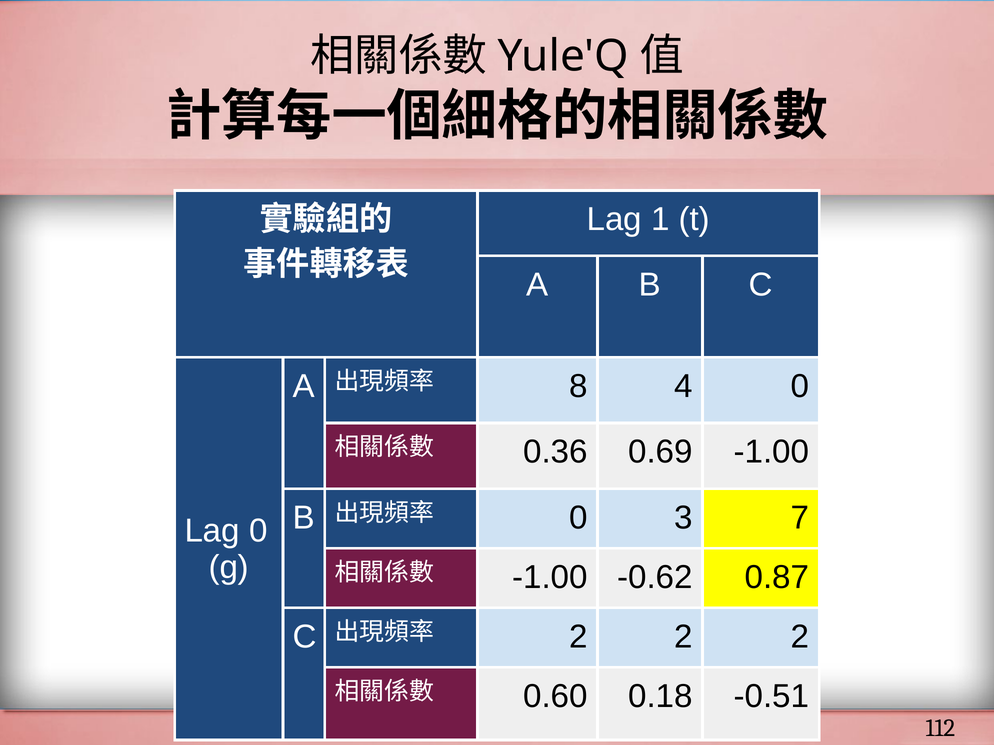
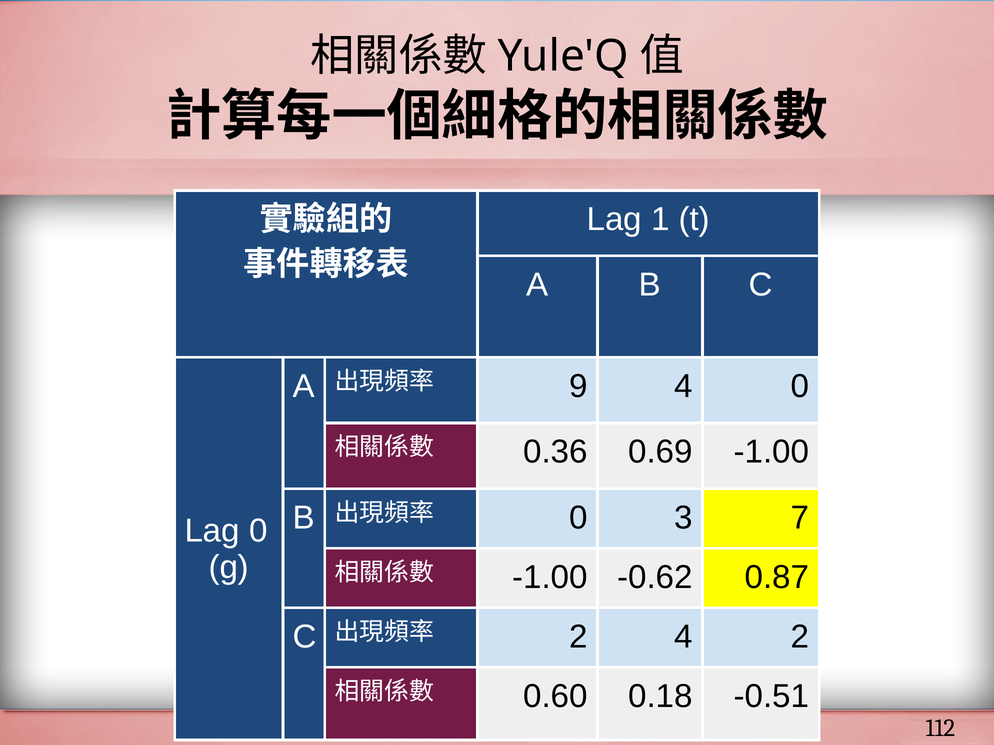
8: 8 -> 9 (578, 386)
2: 2 -> 4 (683, 637)
